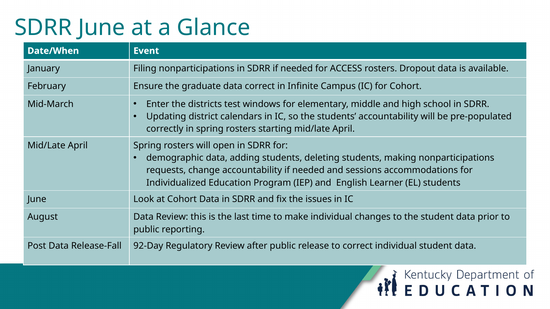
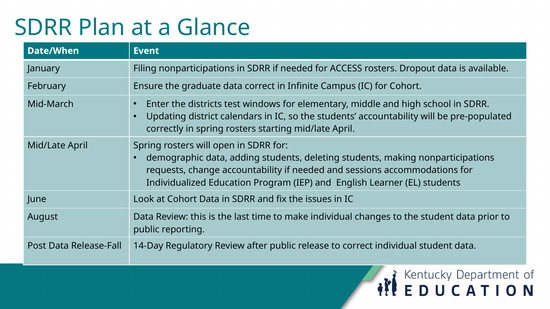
SDRR June: June -> Plan (102, 28)
92-Day: 92-Day -> 14-Day (148, 246)
